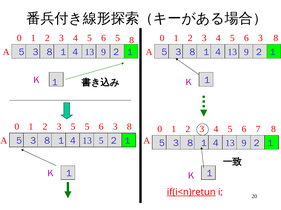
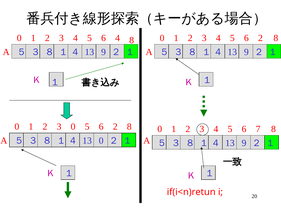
4 5 5: 5 -> 4 (118, 38)
4 5 3: 3 -> 2 (260, 38)
3 5: 5 -> 0 (73, 127)
3: 3 -> 2 (115, 127)
13 5: 5 -> 0 (101, 141)
if(i<n)retun underline: present -> none (191, 193)
